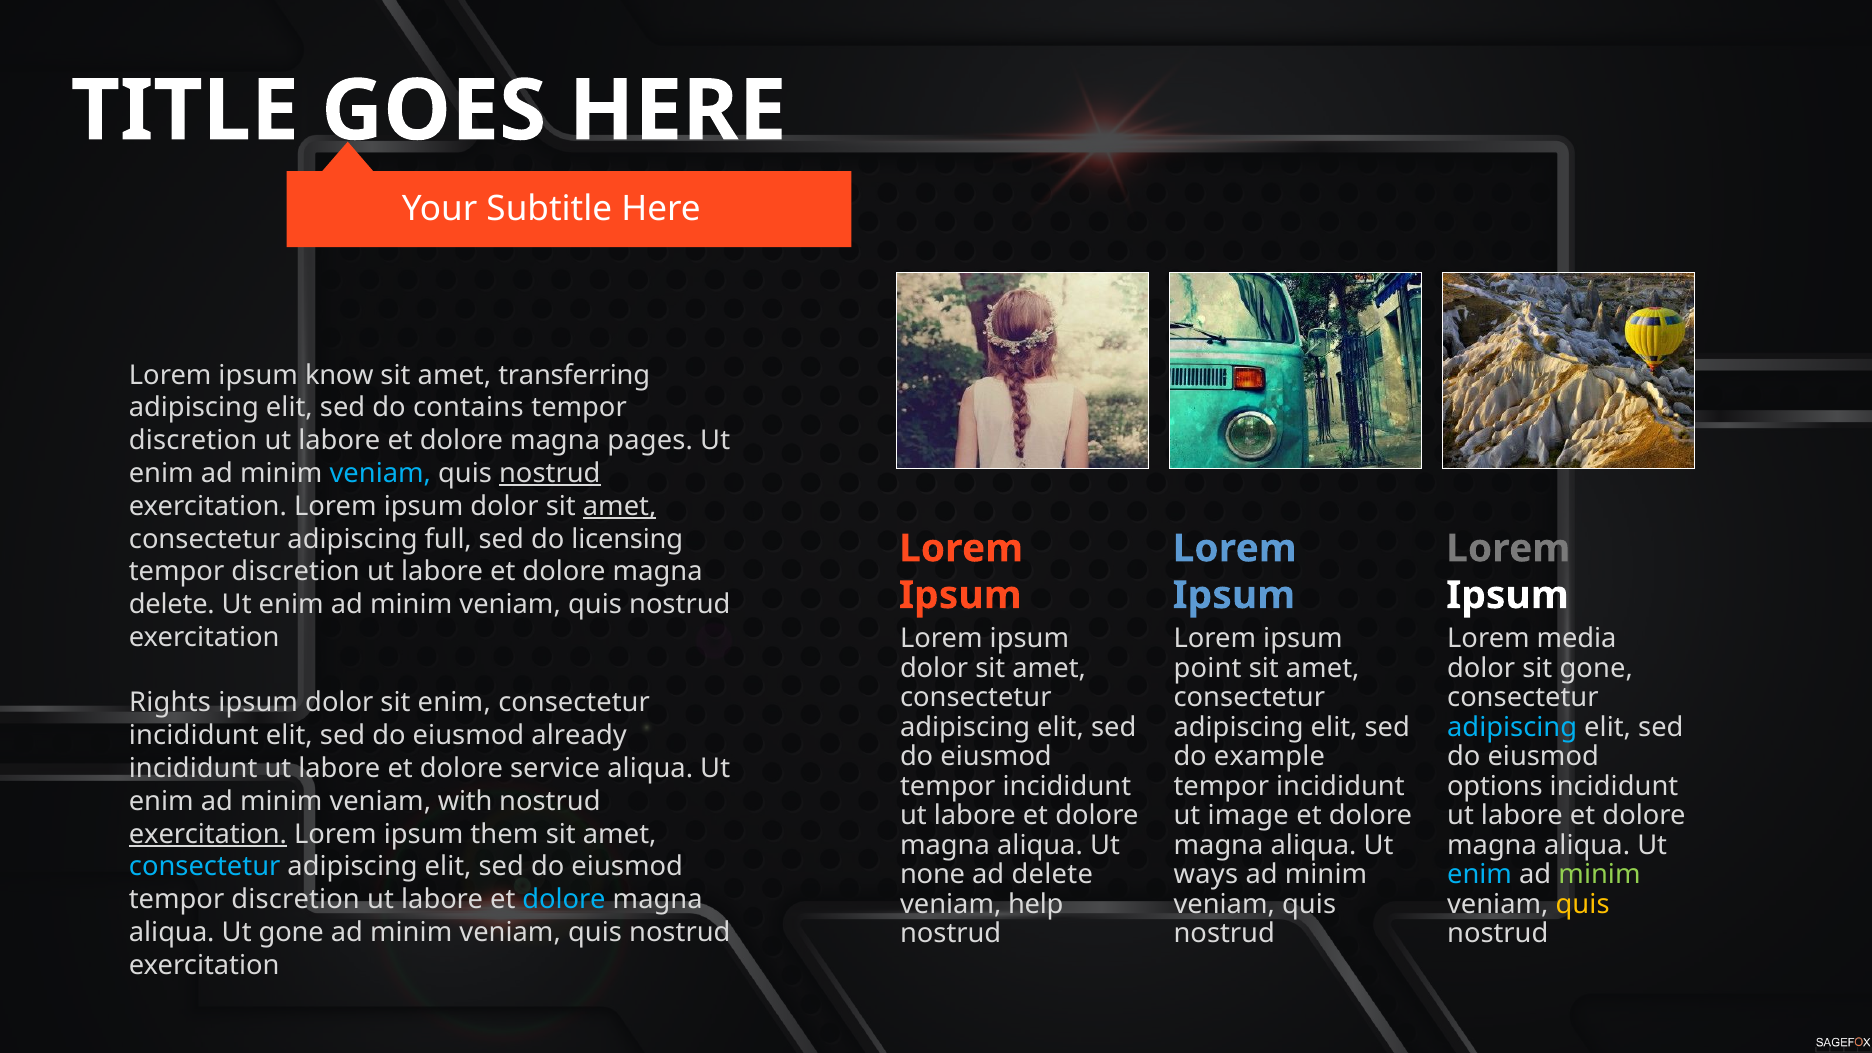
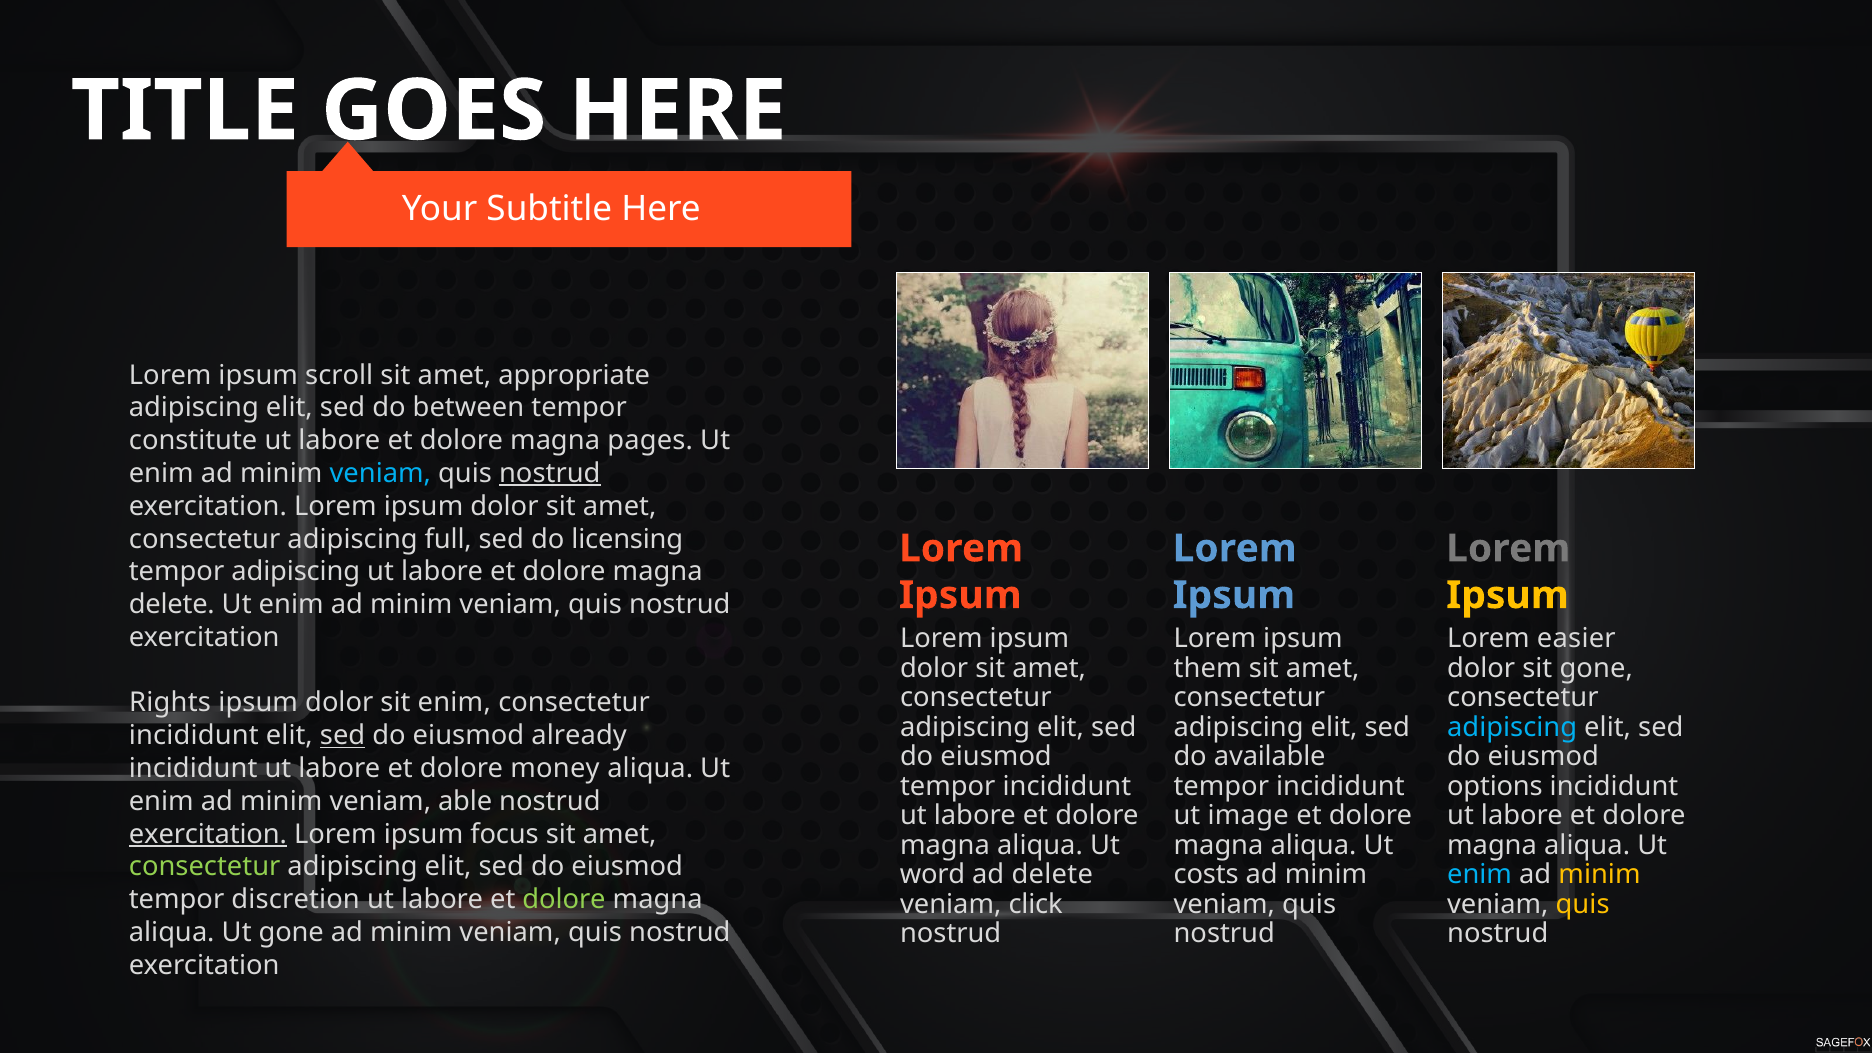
know: know -> scroll (339, 375)
transferring: transferring -> appropriate (574, 375)
contains: contains -> between (468, 408)
discretion: discretion -> constitute (193, 441)
amet underline: present -> none (620, 506)
discretion: discretion -> adipiscing (296, 572)
Ipsum colour: white -> yellow (1507, 595)
media: media -> easier (1576, 639)
point: point -> them (1208, 668)
sed underline: none -> present (343, 736)
example: example -> available (1270, 757)
service: service -> money (555, 768)
with: with -> able (465, 801)
them: them -> focus (505, 834)
consectetur colour: light blue -> light green (205, 867)
none: none -> word (933, 875)
ways: ways -> costs (1206, 875)
minim colour: light green -> yellow (1600, 875)
dolore colour: light blue -> light green (564, 900)
help: help -> click (1036, 904)
